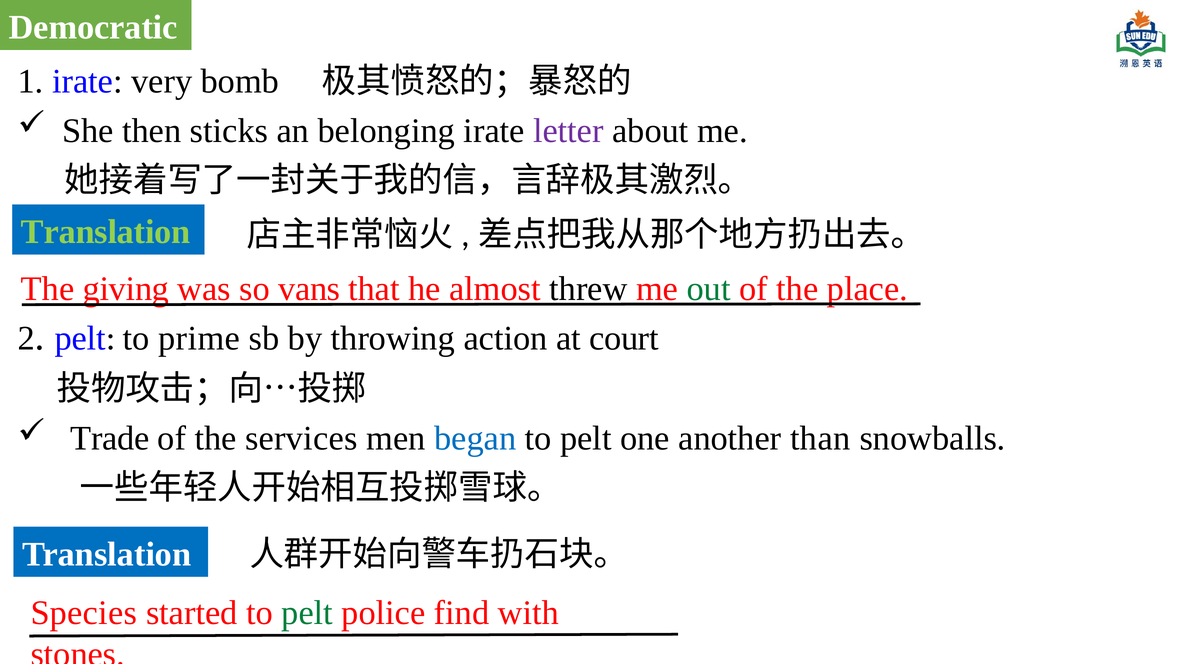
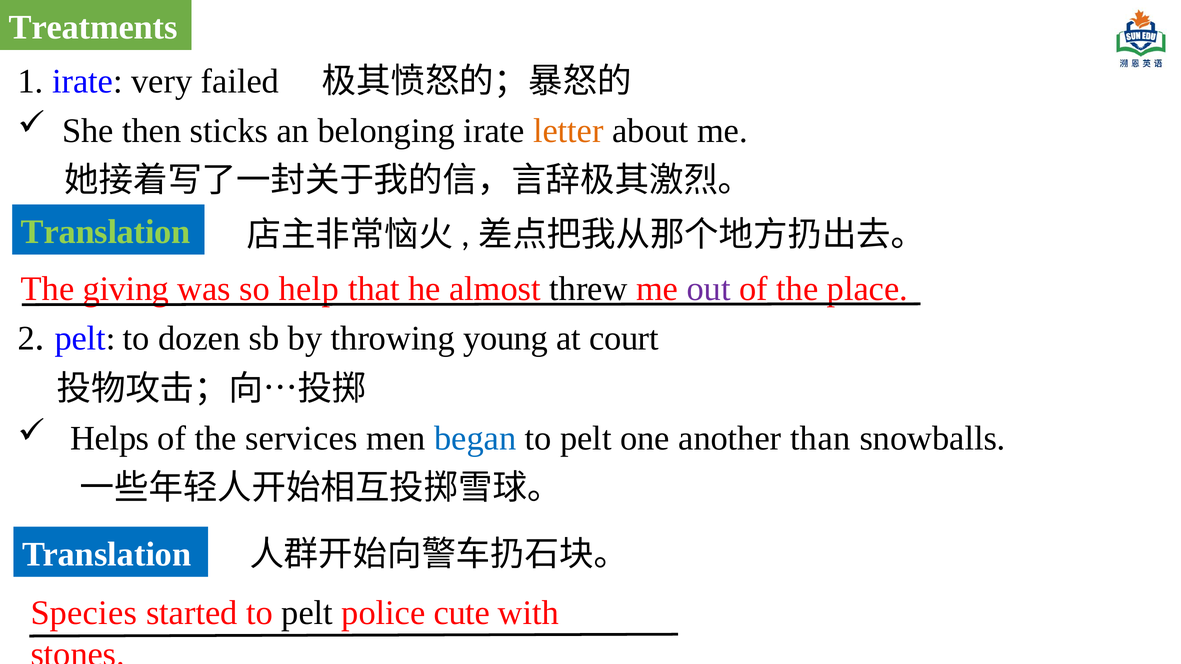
Democratic: Democratic -> Treatments (93, 27)
bomb: bomb -> failed (240, 81)
letter colour: purple -> orange (568, 131)
vans: vans -> help (309, 289)
out colour: green -> purple (709, 289)
prime: prime -> dozen (199, 338)
action: action -> young (506, 338)
Trade: Trade -> Helps (110, 439)
pelt colour: green -> black (307, 613)
find: find -> cute (462, 613)
